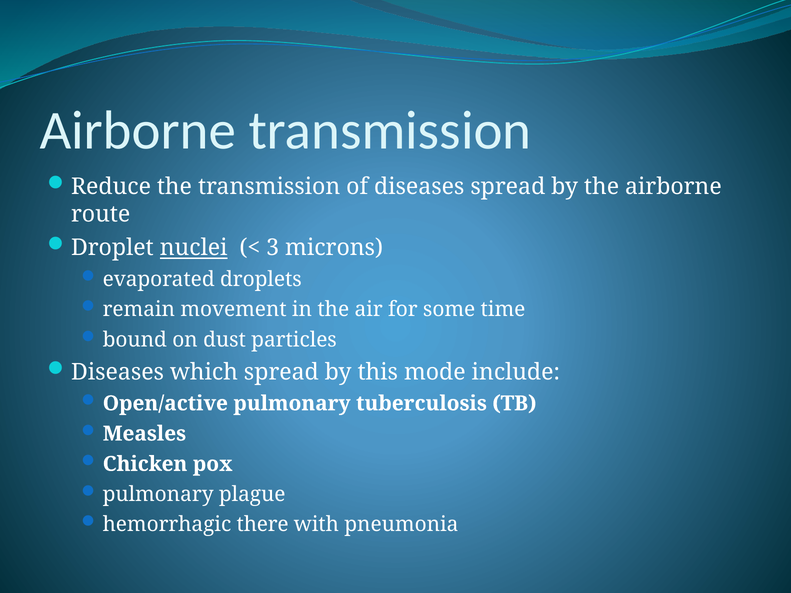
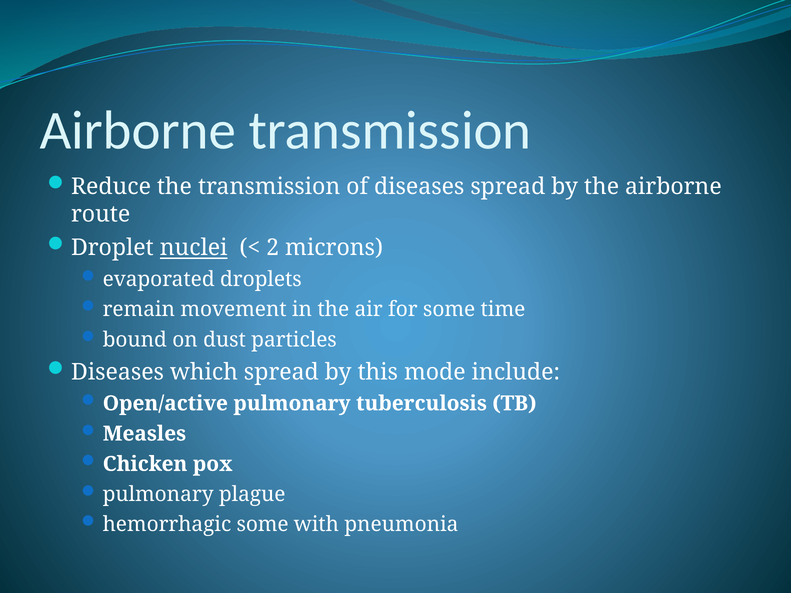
3: 3 -> 2 (273, 248)
hemorrhagic there: there -> some (263, 525)
